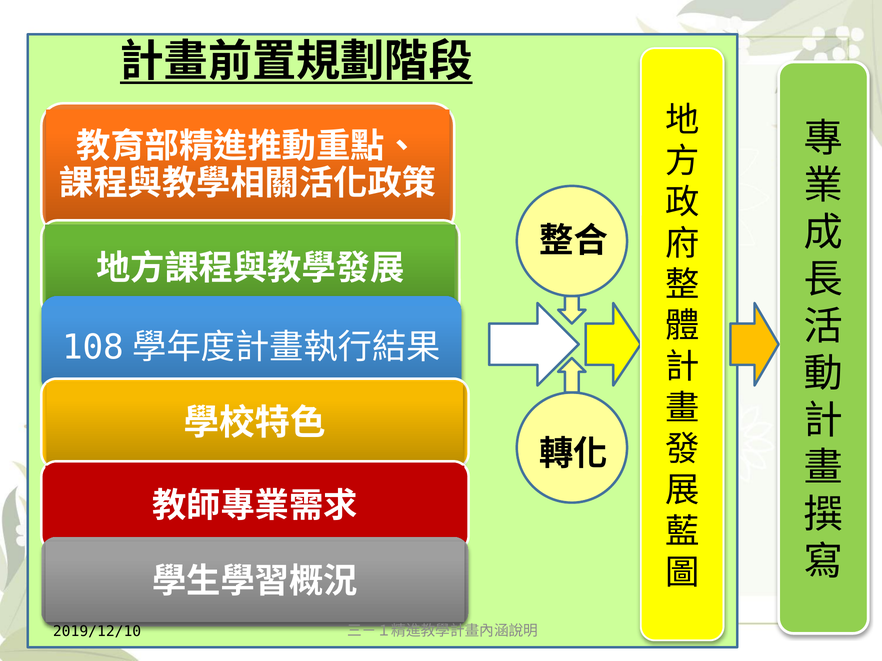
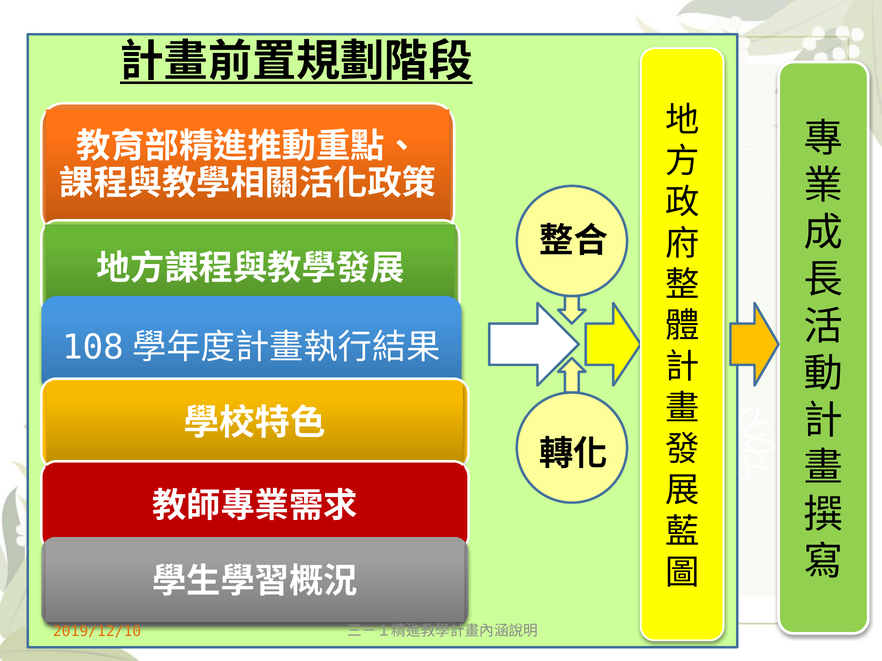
2019/12/10 colour: black -> orange (97, 632)
